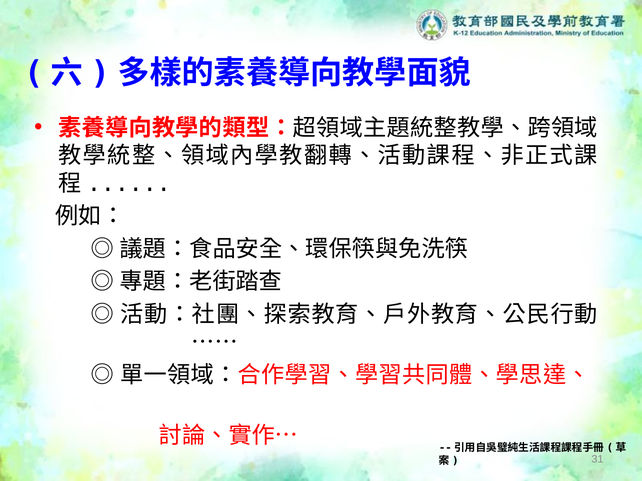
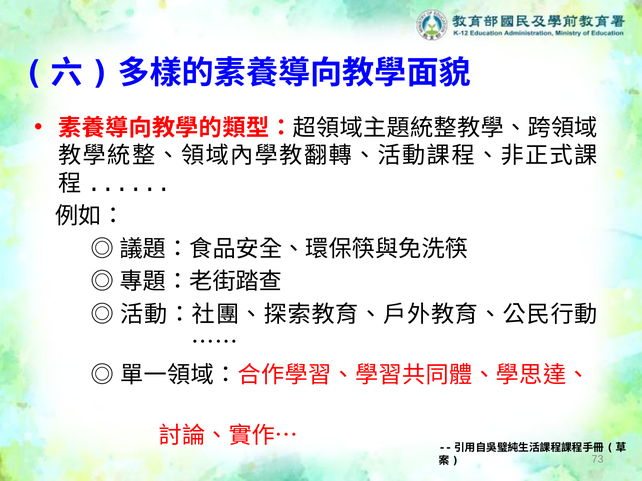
31: 31 -> 73 (598, 460)
